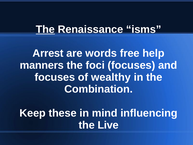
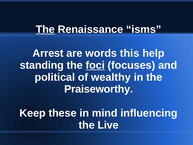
free: free -> this (130, 53)
manners: manners -> standing (42, 65)
foci underline: none -> present (95, 65)
focuses: focuses -> political (55, 77)
Combination: Combination -> Praiseworthy (99, 89)
